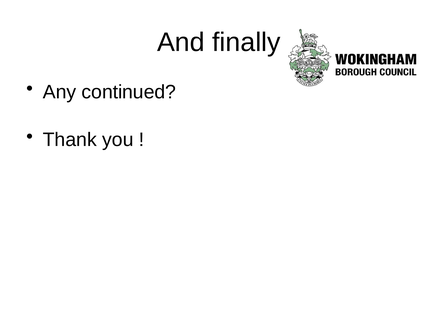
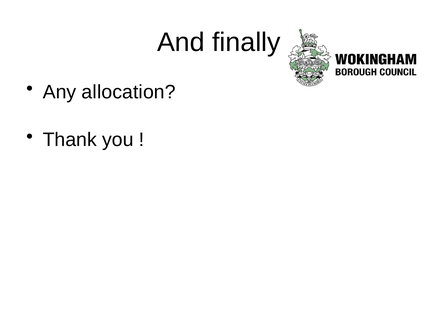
continued: continued -> allocation (129, 92)
